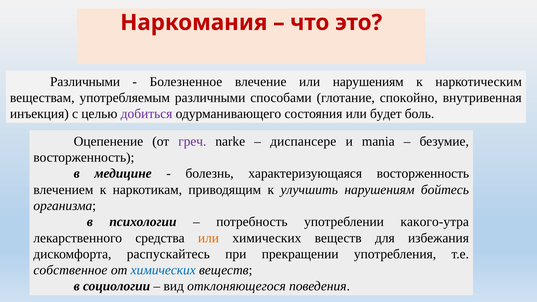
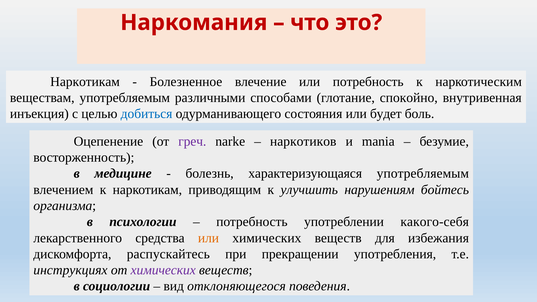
Различными: Различными -> Наркотикам (85, 82)
или нарушениям: нарушениям -> потребность (368, 82)
добиться colour: purple -> blue (147, 114)
диспансере: диспансере -> наркотиков (303, 141)
характеризующаяся восторженность: восторженность -> употребляемым (423, 174)
какого-утра: какого-утра -> какого-себя (435, 222)
собственное: собственное -> инструкциях (70, 270)
химических colour: blue -> purple (163, 270)
